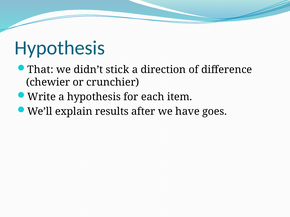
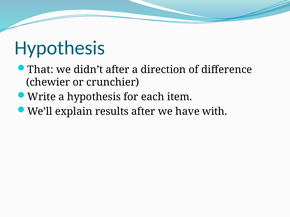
didn’t stick: stick -> after (118, 70)
goes: goes -> with (215, 112)
